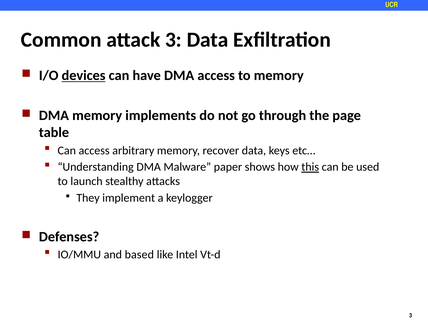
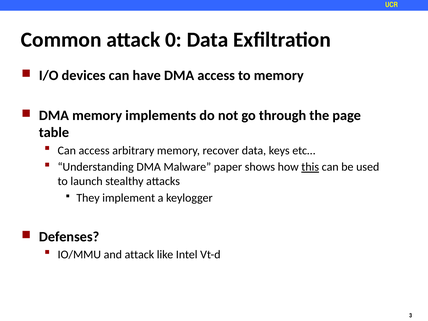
attack 3: 3 -> 0 (173, 40)
devices underline: present -> none (84, 75)
and based: based -> attack (139, 255)
